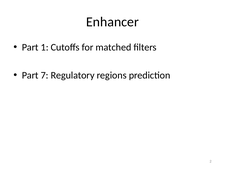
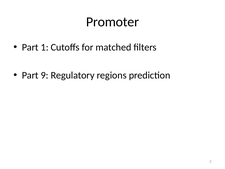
Enhancer: Enhancer -> Promoter (113, 22)
7: 7 -> 9 (45, 75)
